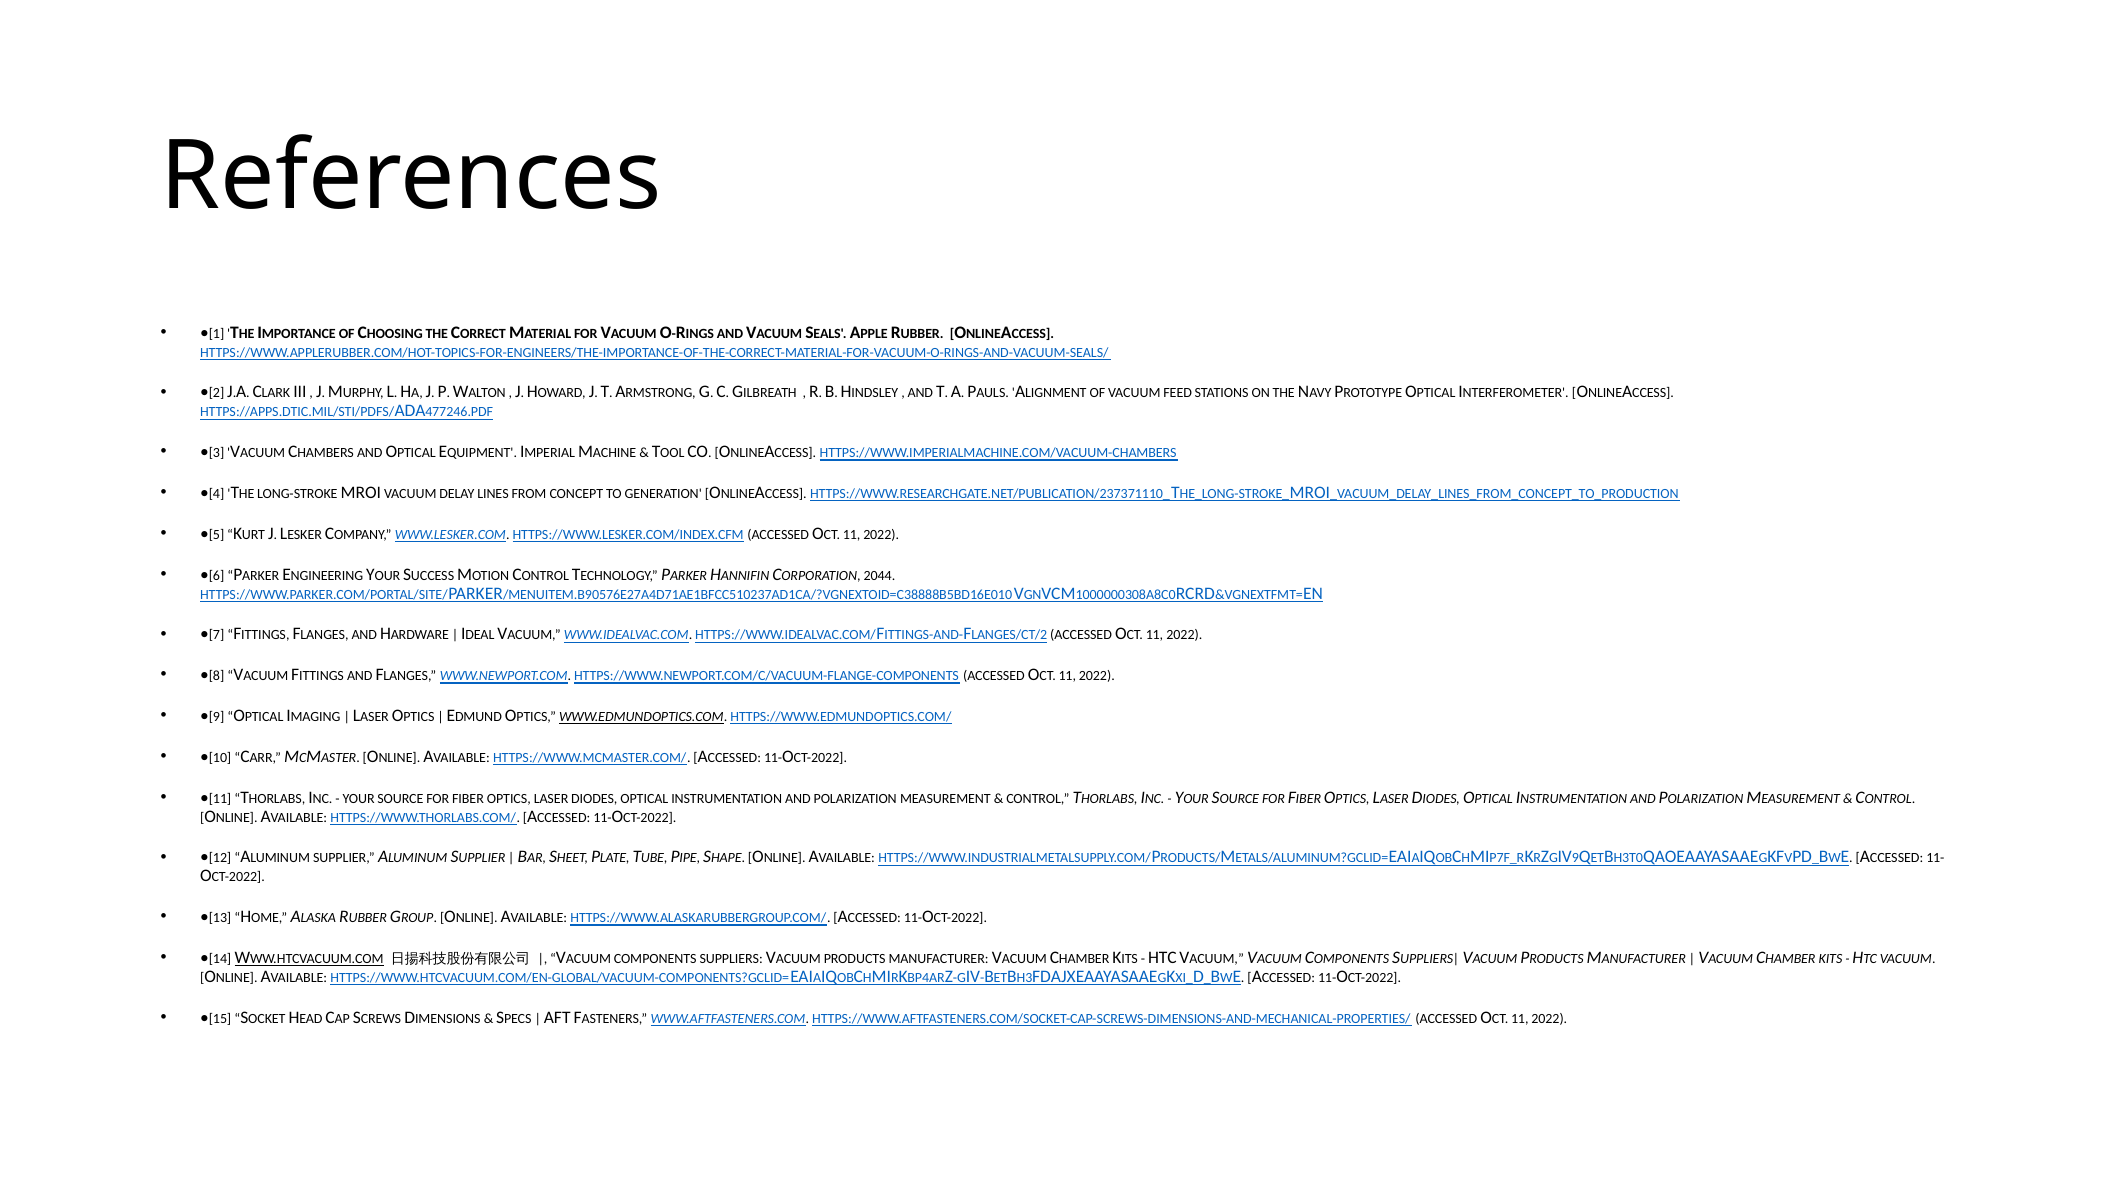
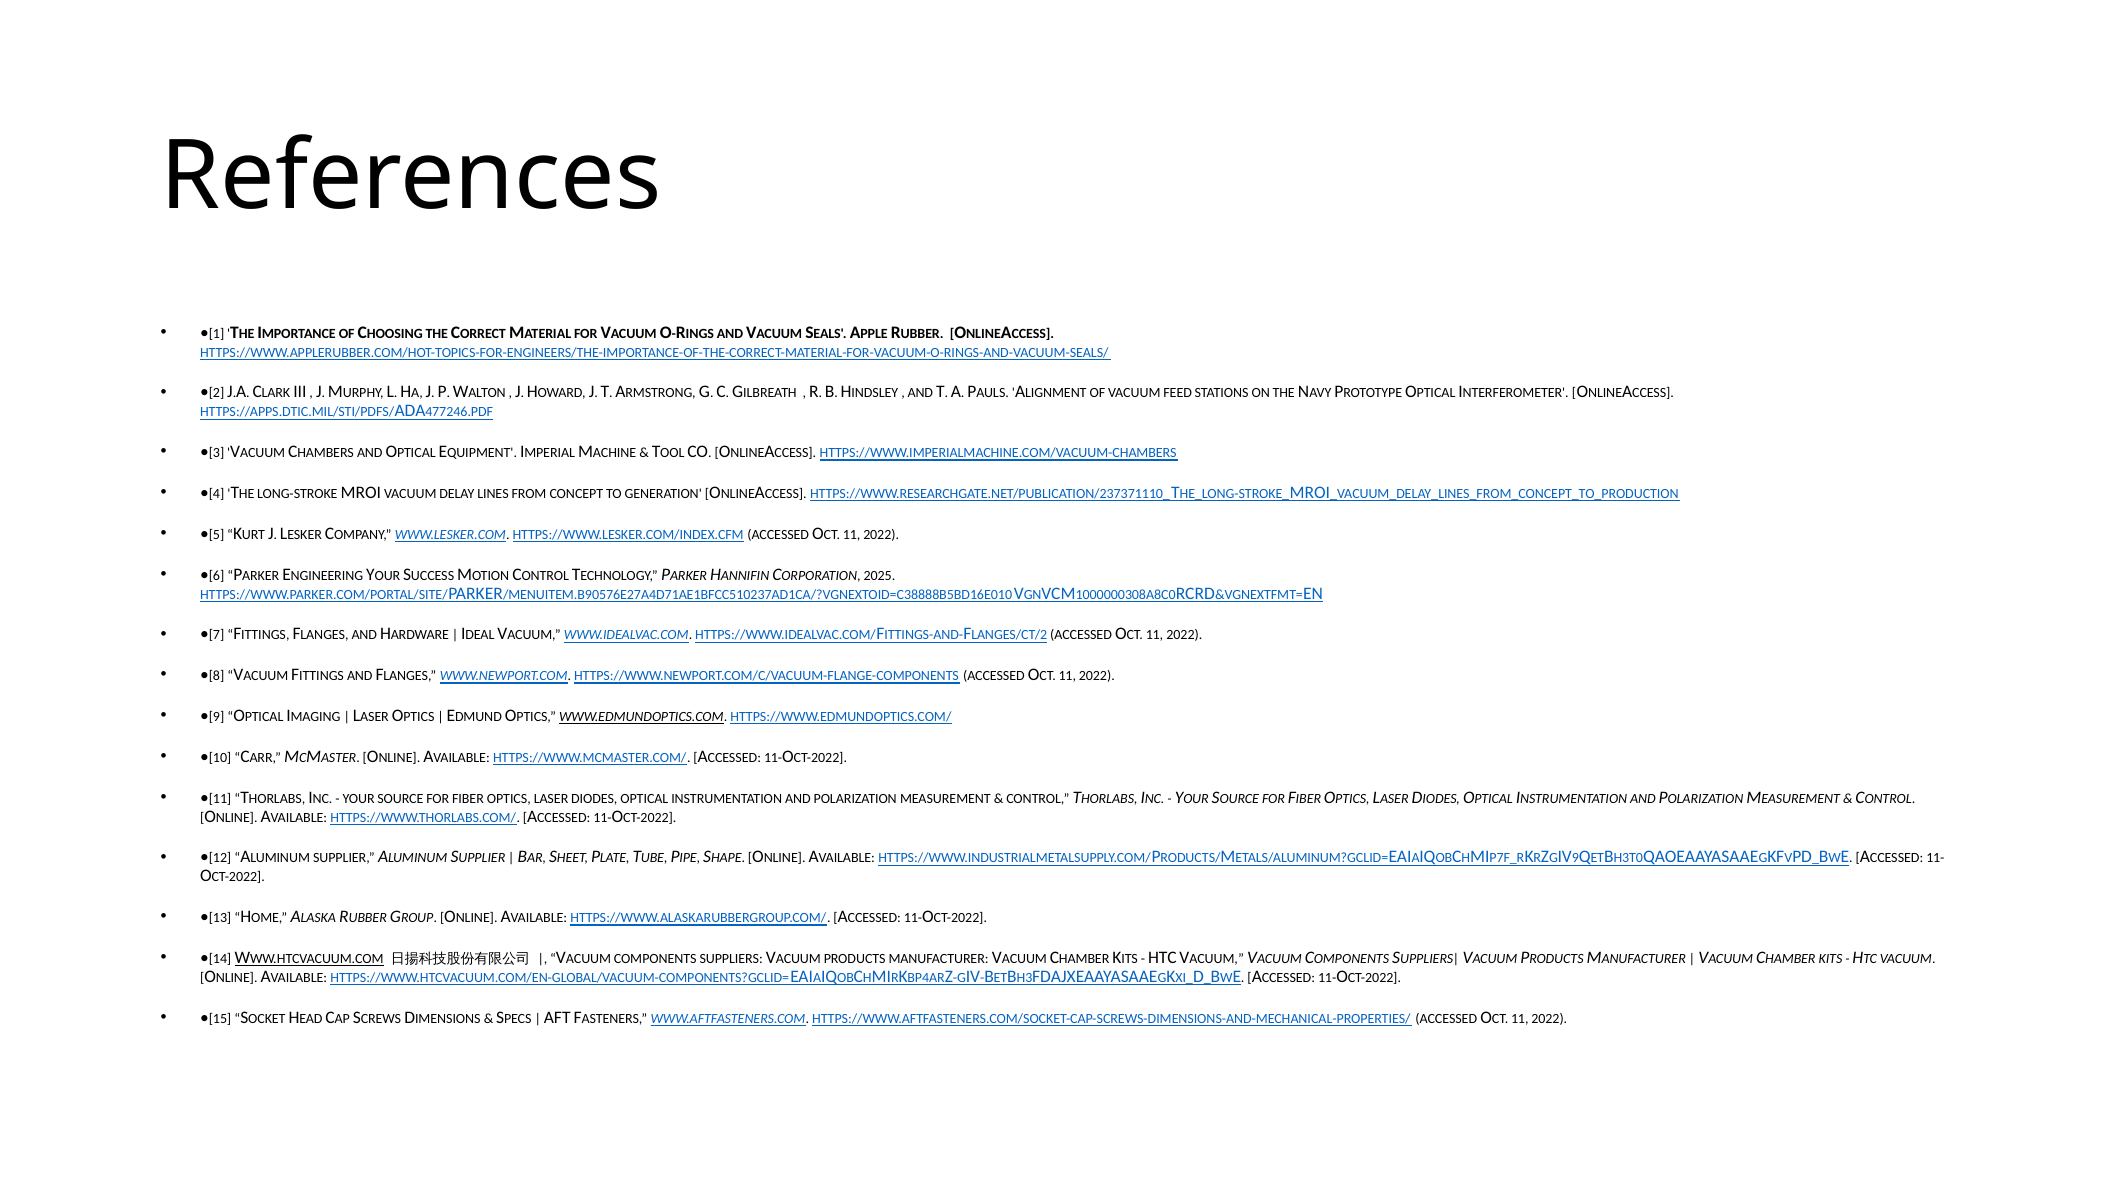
2044: 2044 -> 2025 (879, 576)
